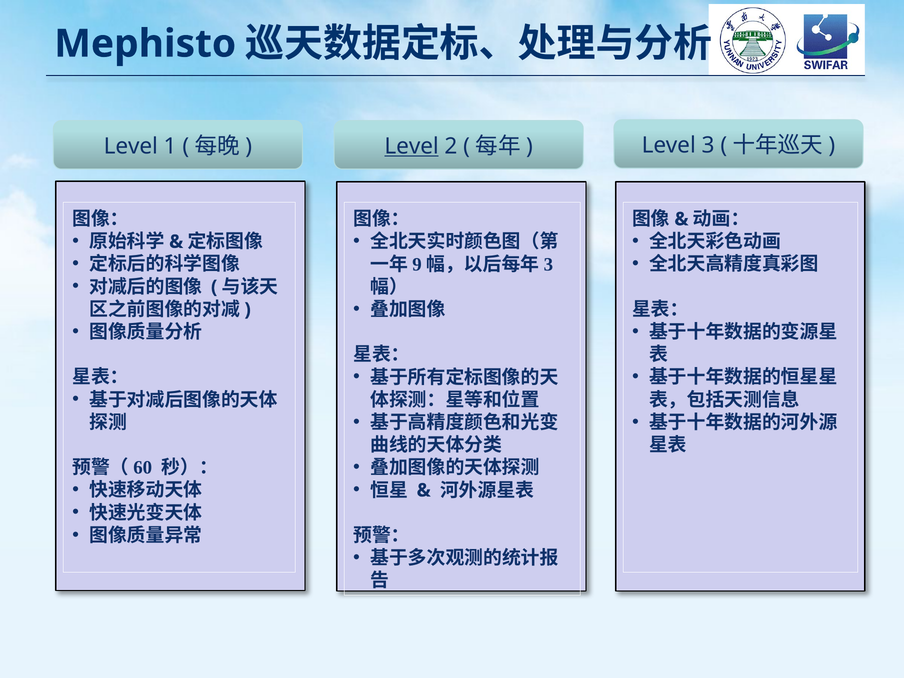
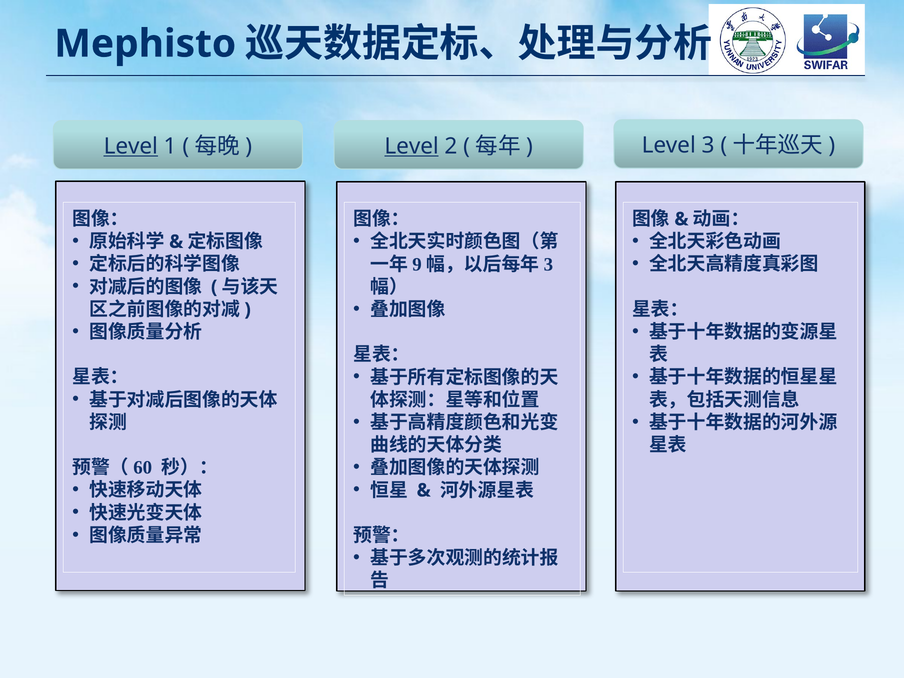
Level underline: none -> present (131, 146)
